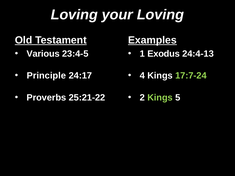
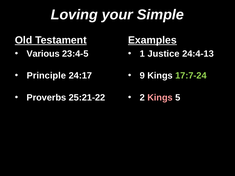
your Loving: Loving -> Simple (160, 15)
Exodus: Exodus -> Justice (164, 54)
4: 4 -> 9 (142, 76)
Kings colour: light green -> pink (160, 98)
